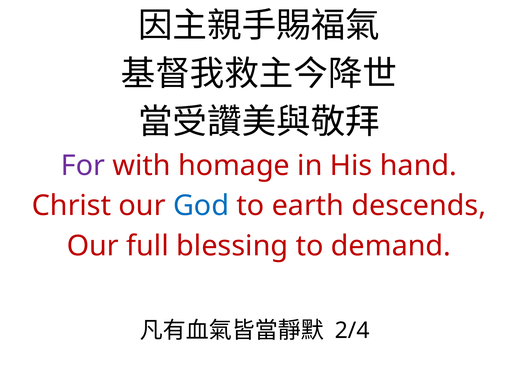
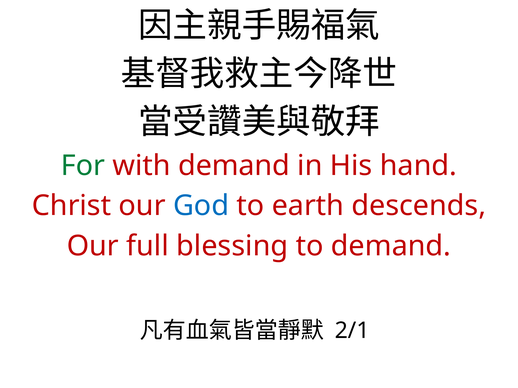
For colour: purple -> green (83, 166)
with homage: homage -> demand (234, 166)
2/4: 2/4 -> 2/1 (352, 331)
